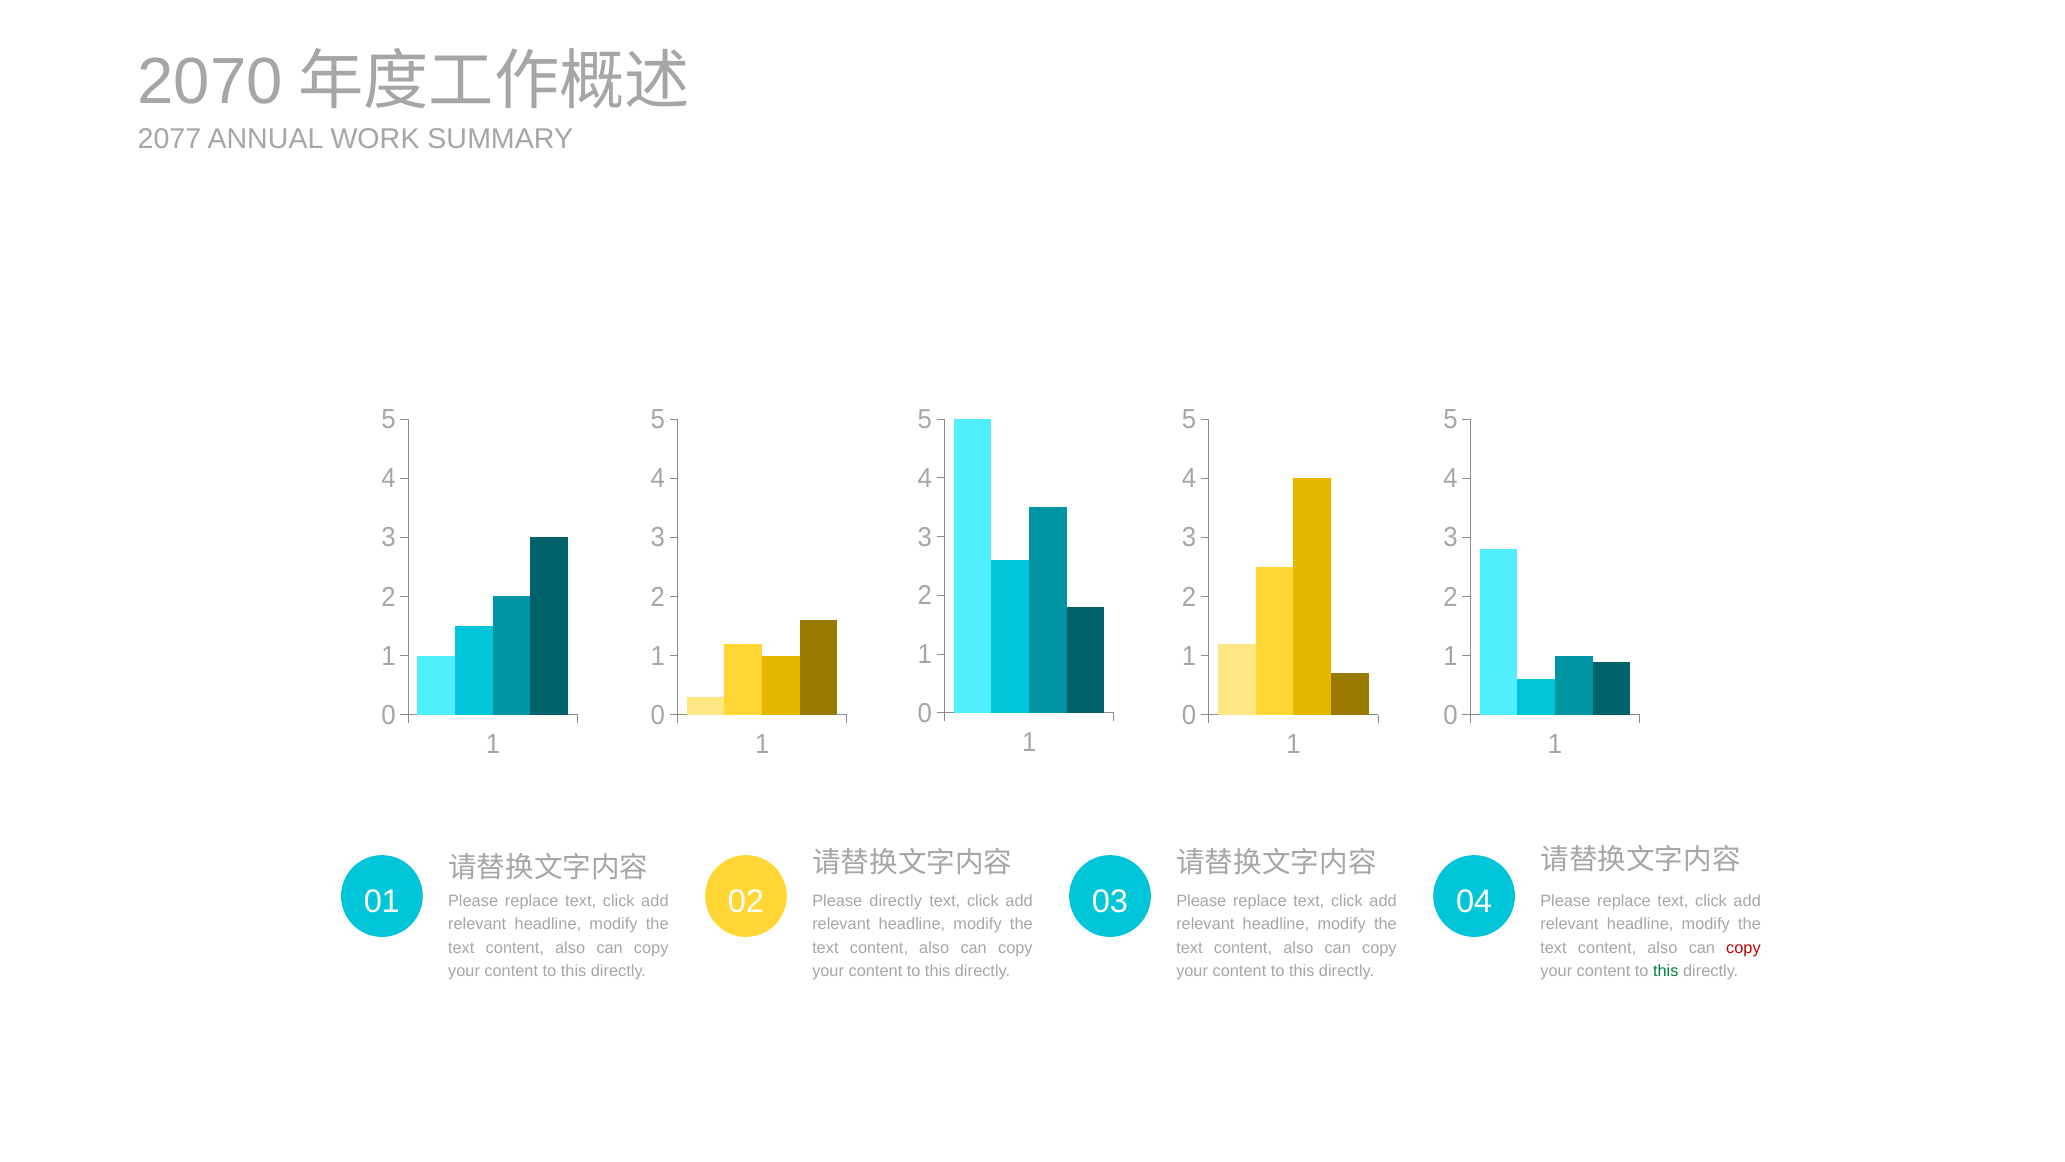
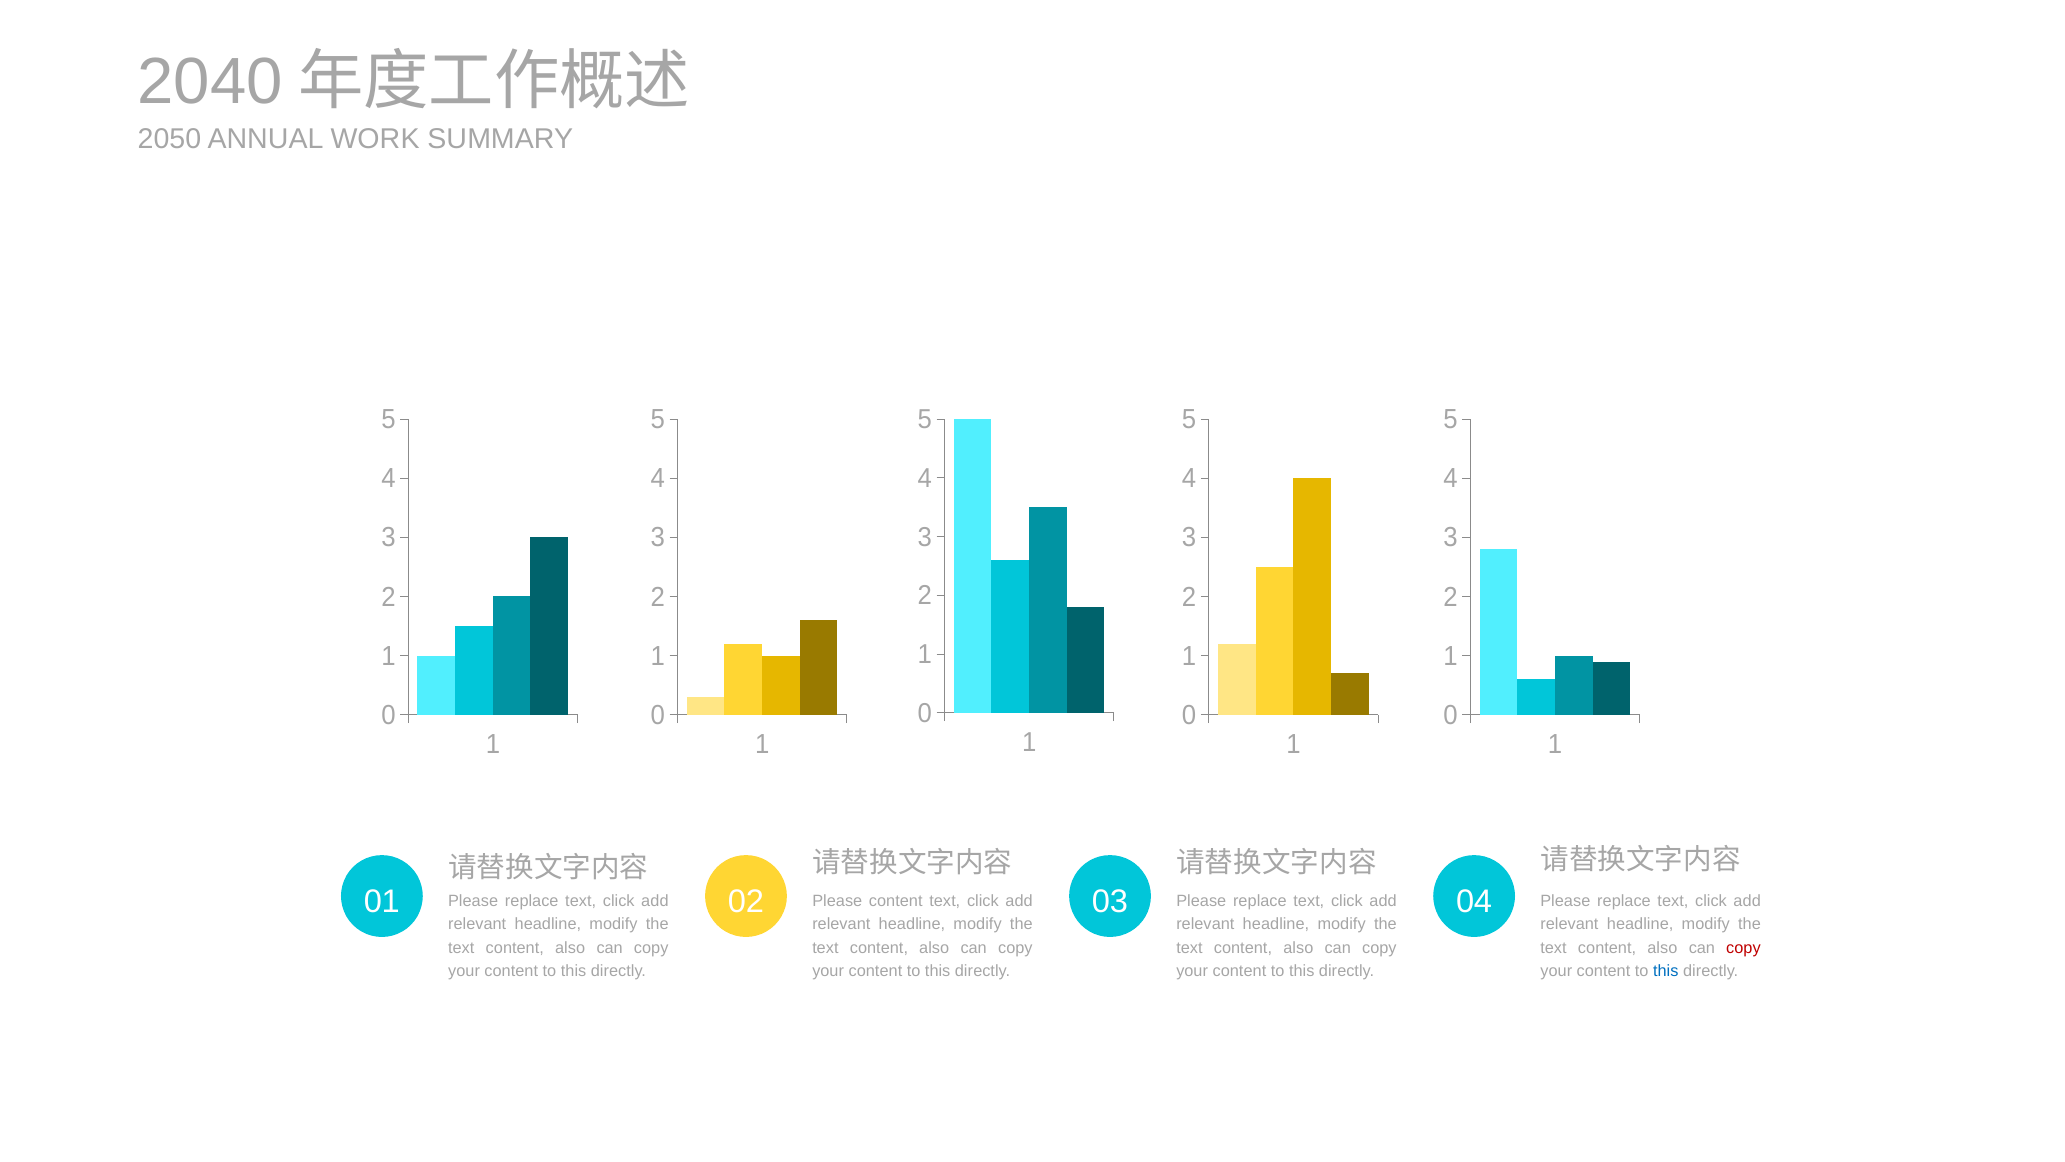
2070: 2070 -> 2040 (210, 82)
2077: 2077 -> 2050 (169, 139)
Please directly: directly -> content (896, 901)
this colour: green -> blue (1666, 971)
